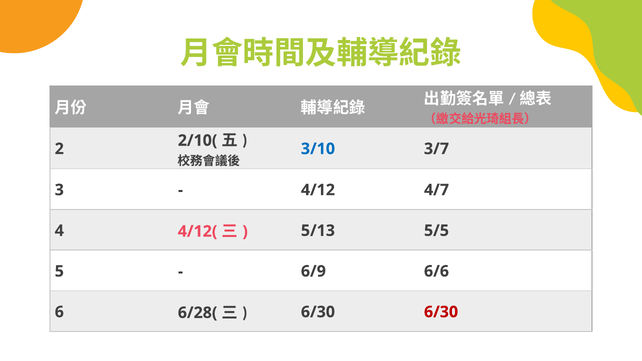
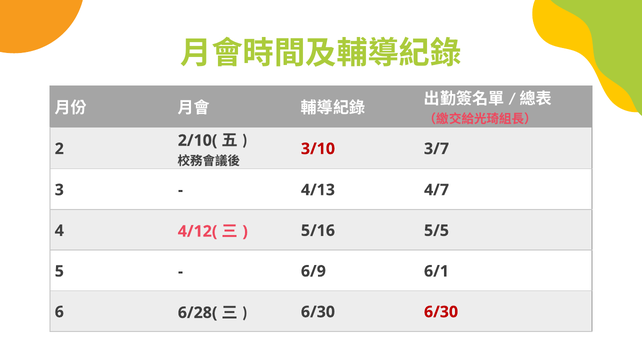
3/10 colour: blue -> red (318, 149)
4/12: 4/12 -> 4/13 (318, 190)
5/13: 5/13 -> 5/16 (318, 231)
6/6: 6/6 -> 6/1 (437, 271)
